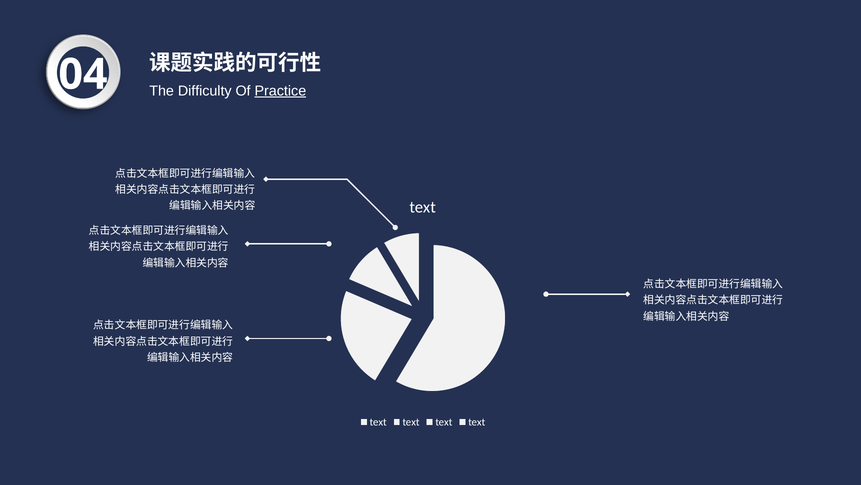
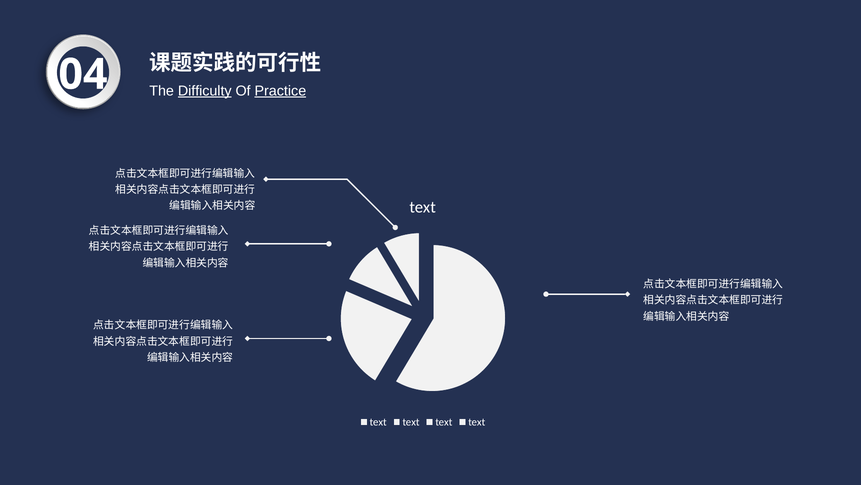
Difficulty underline: none -> present (205, 91)
